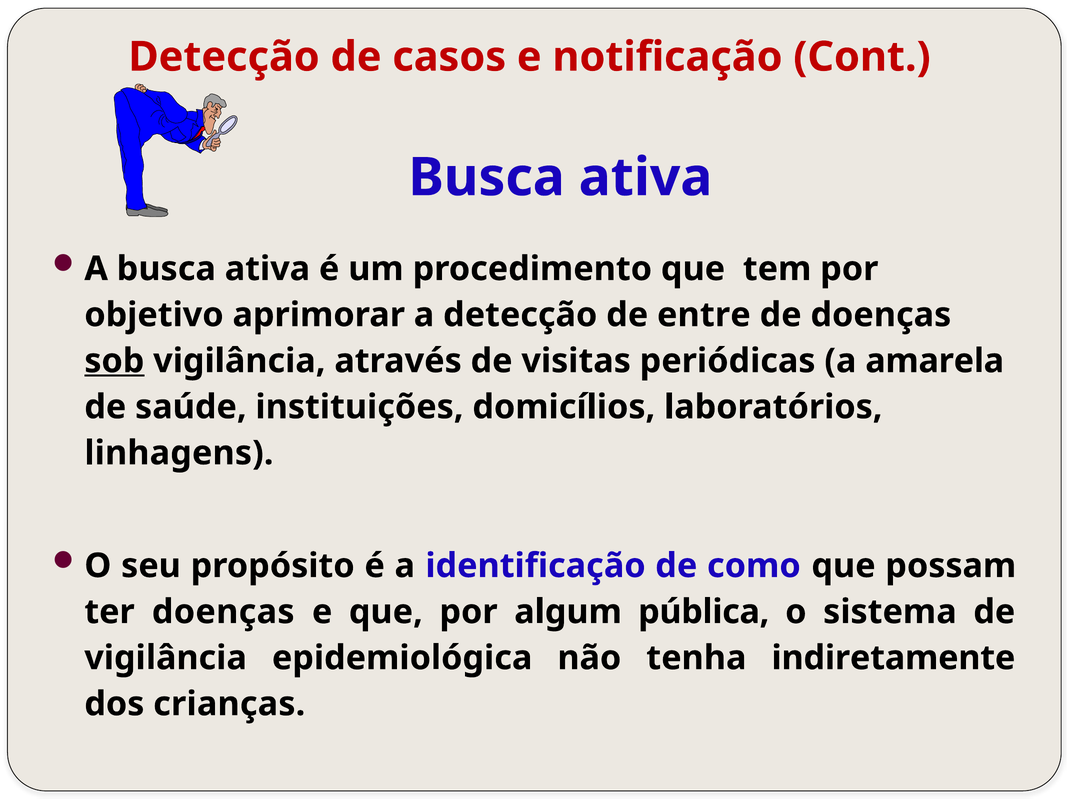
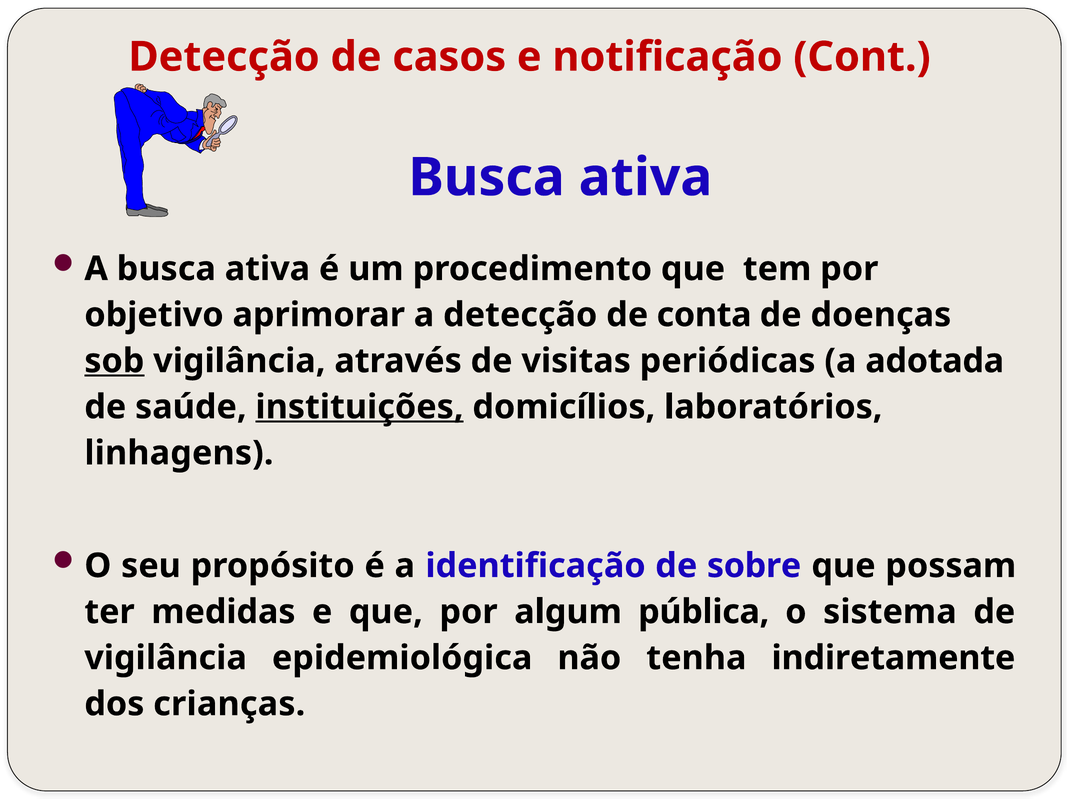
entre: entre -> conta (704, 315)
amarela: amarela -> adotada (935, 361)
instituições underline: none -> present (359, 407)
como: como -> sobre (754, 566)
ter doenças: doenças -> medidas (223, 612)
